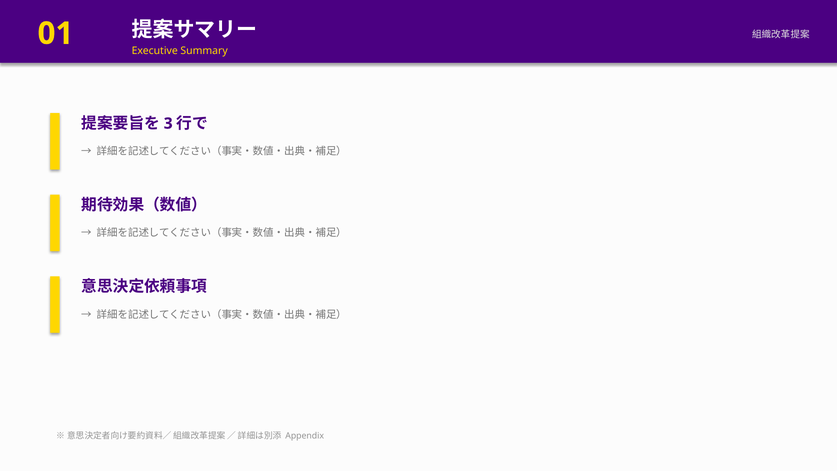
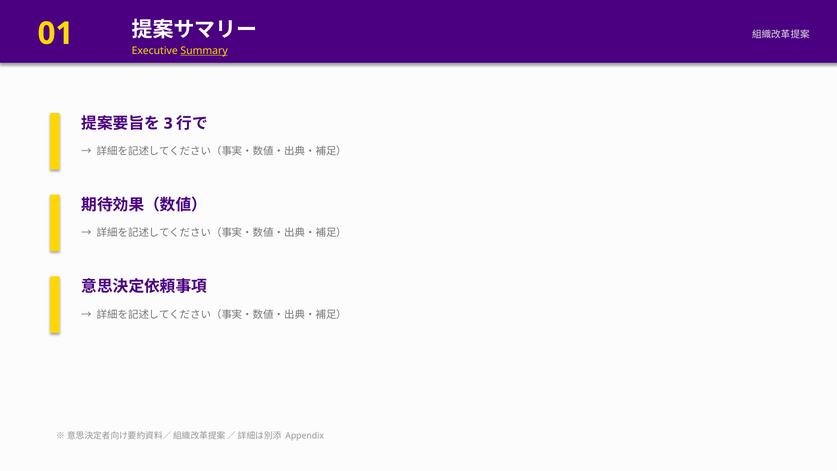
Summary underline: none -> present (204, 51)
